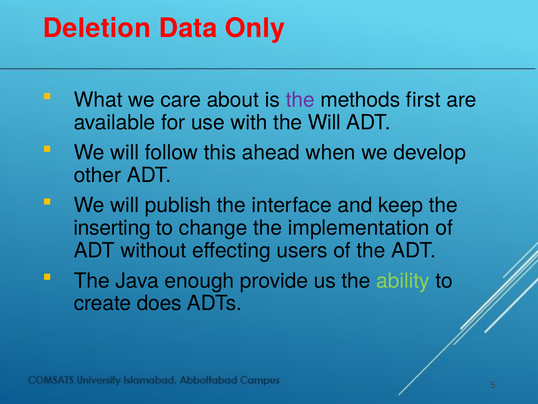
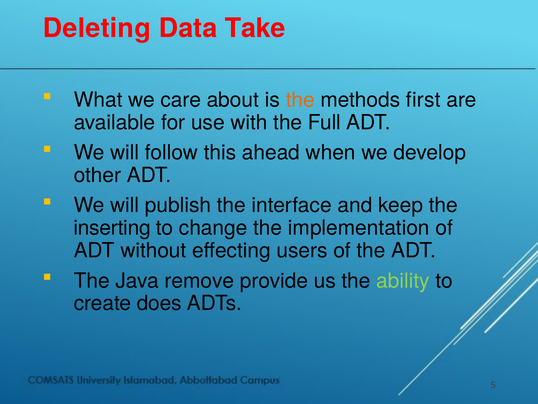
Deletion: Deletion -> Deleting (97, 28)
Only: Only -> Take (255, 28)
the colour: purple -> orange (300, 100)
the Will: Will -> Full (324, 122)
enough: enough -> remove (199, 280)
